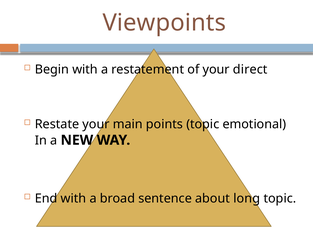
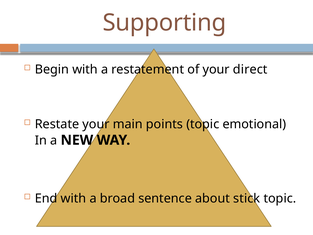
Viewpoints: Viewpoints -> Supporting (164, 23)
long: long -> stick (247, 198)
